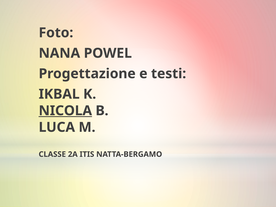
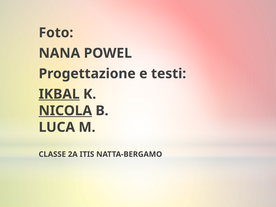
IKBAL underline: none -> present (59, 94)
